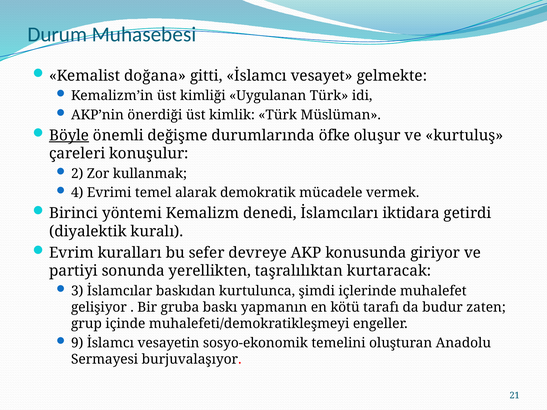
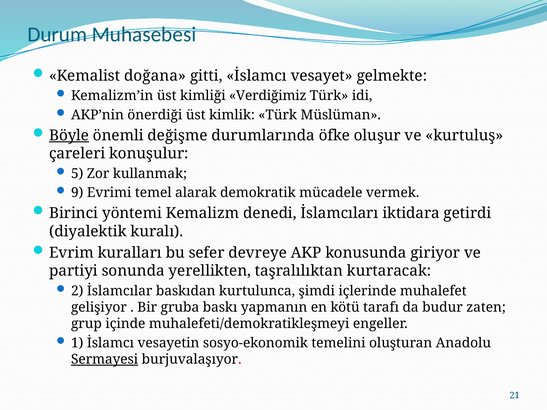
Uygulanan: Uygulanan -> Verdiğimiz (268, 96)
2: 2 -> 5 (77, 174)
4: 4 -> 9 (77, 193)
3: 3 -> 2 (77, 291)
9: 9 -> 1 (77, 343)
Sermayesi underline: none -> present (105, 359)
